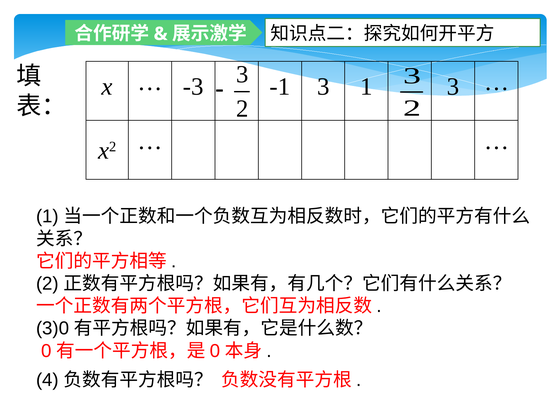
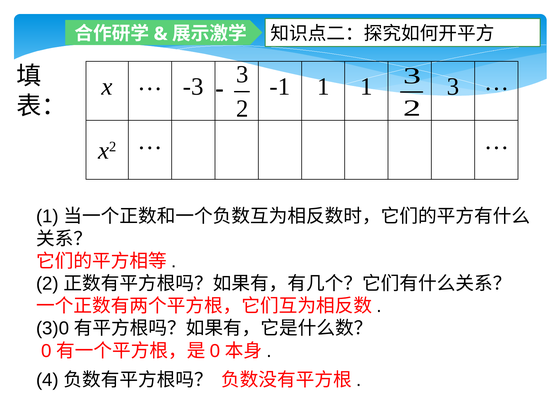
-1 3: 3 -> 1 (323, 87)
